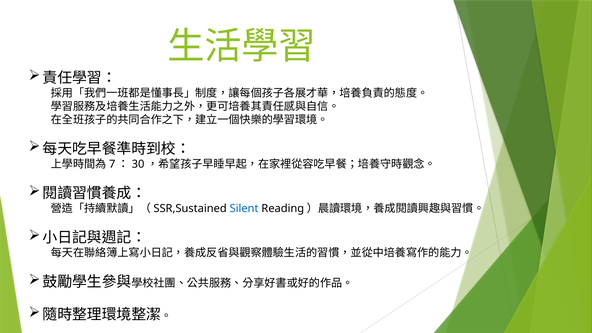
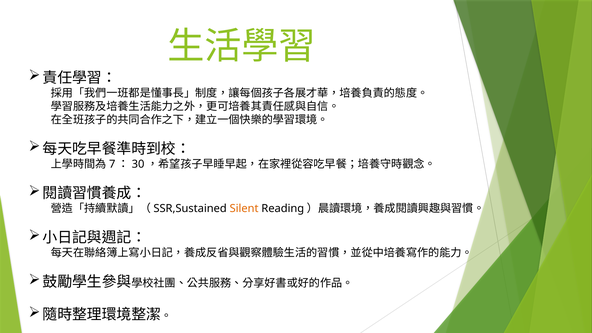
Silent colour: blue -> orange (244, 209)
